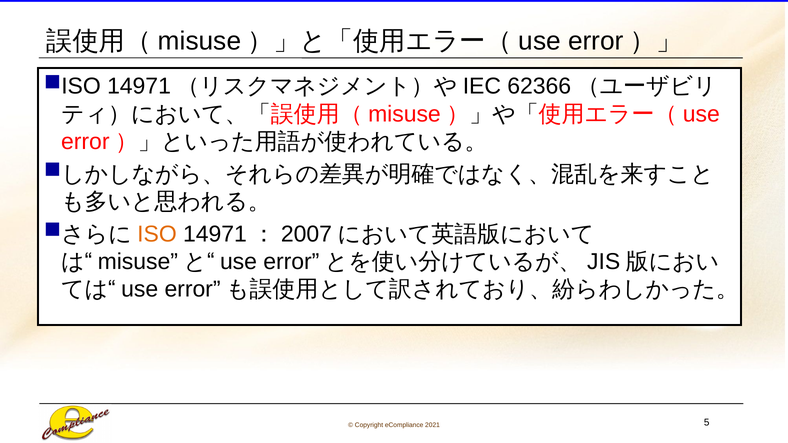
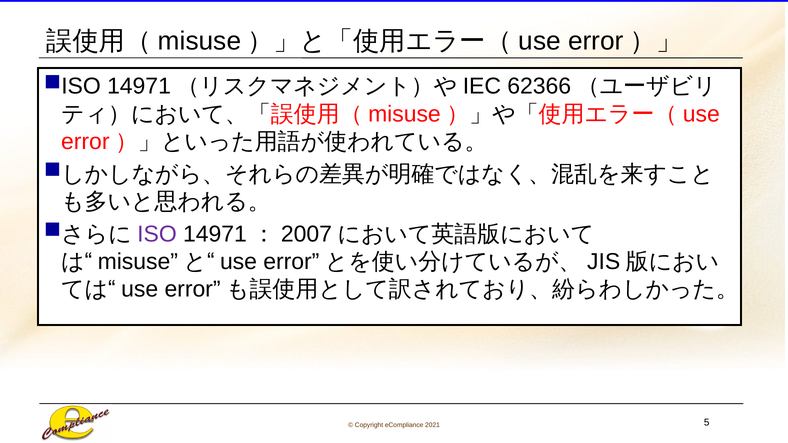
ISO colour: orange -> purple (157, 234)
